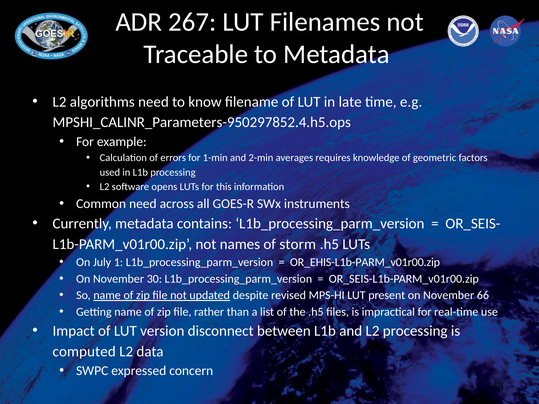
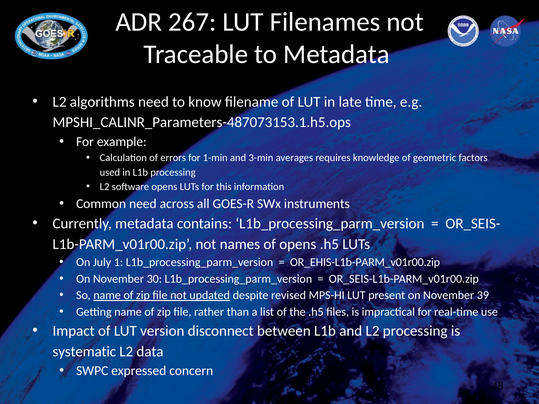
MPSHI_CALINR_Parameters-950297852.4.h5.ops: MPSHI_CALINR_Parameters-950297852.4.h5.ops -> MPSHI_CALINR_Parameters-487073153.1.h5.ops (202, 122)
2-min: 2-min -> 3-min (261, 158)
of storm: storm -> opens (298, 244)
66: 66 -> 39 (483, 295)
computed: computed -> systematic (84, 352)
